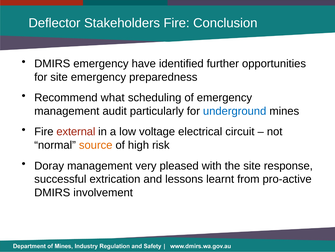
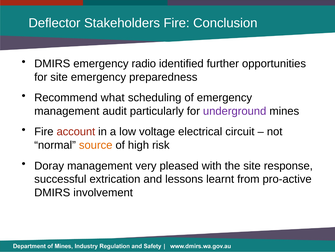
have: have -> radio (144, 64)
underground colour: blue -> purple (235, 111)
external: external -> account (76, 131)
